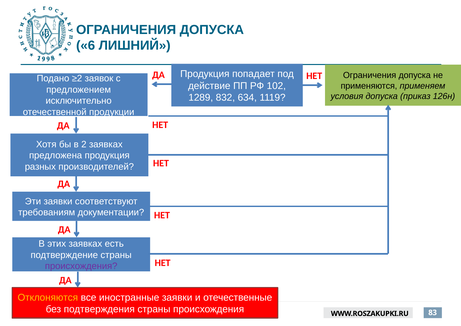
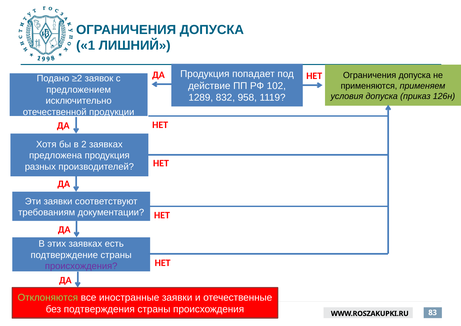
6: 6 -> 1 (86, 46)
634: 634 -> 958 (247, 98)
Отклоняются colour: yellow -> light green (48, 298)
